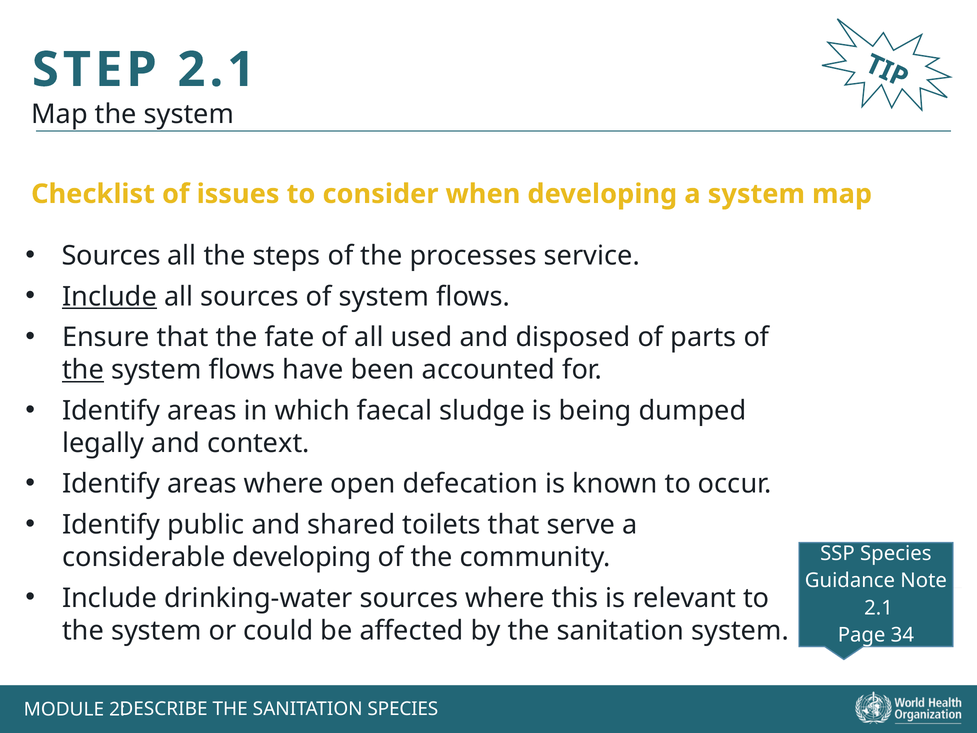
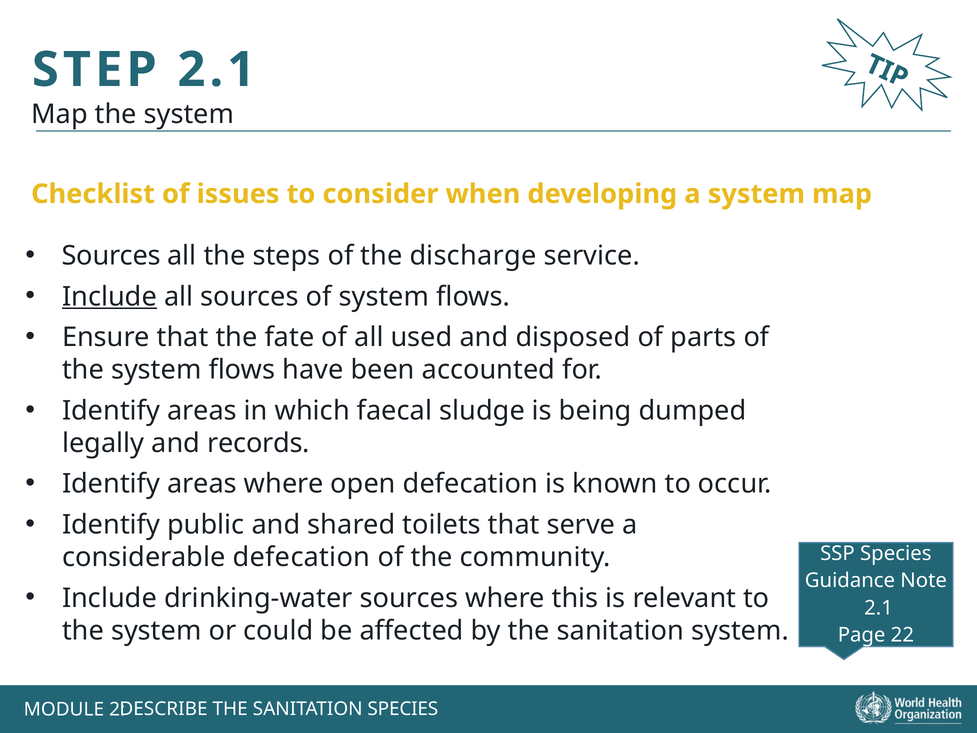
processes: processes -> discharge (473, 256)
the underline: present -> none (83, 370)
context: context -> records (258, 443)
considerable developing: developing -> defecation (302, 557)
34: 34 -> 22 (902, 635)
